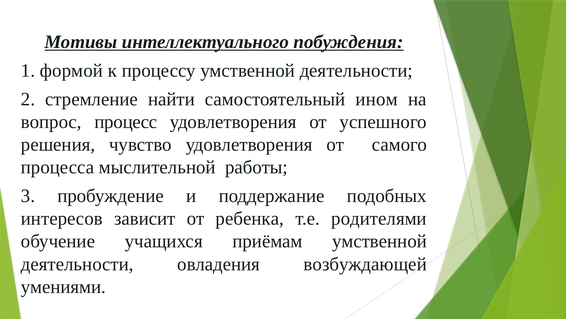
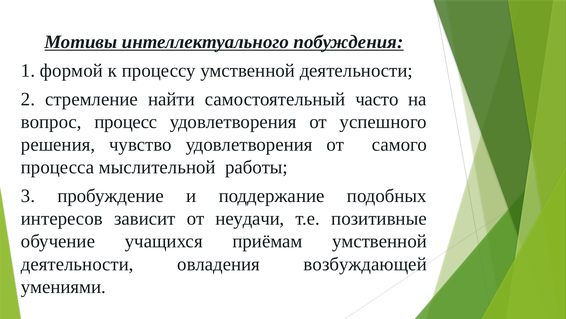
ином: ином -> часто (377, 99)
ребенка: ребенка -> неудачи (250, 218)
родителями: родителями -> позитивные (379, 218)
